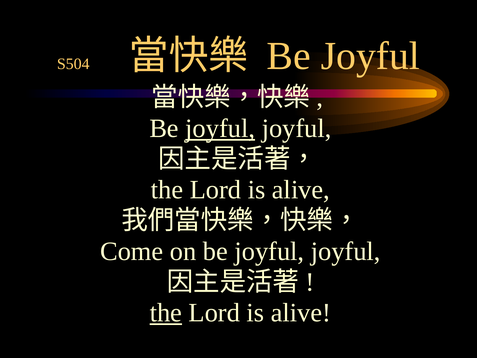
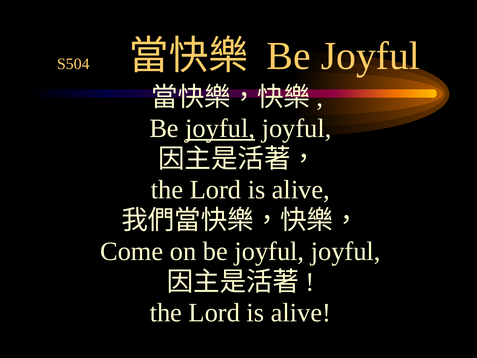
the underline: present -> none (166, 313)
